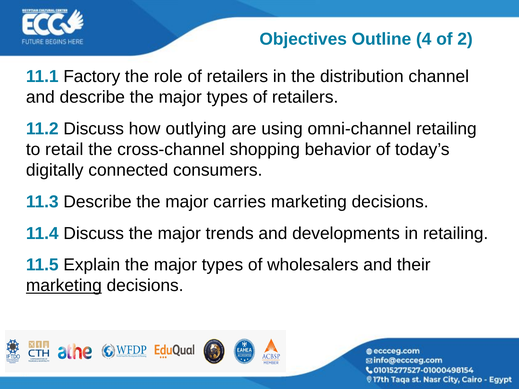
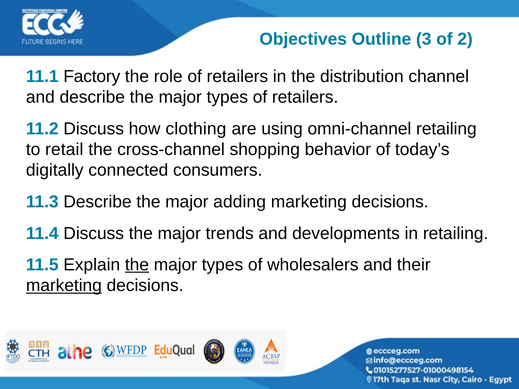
4: 4 -> 3 (424, 39)
outlying: outlying -> clothing (196, 129)
carries: carries -> adding (240, 202)
the underline: none -> present (137, 265)
